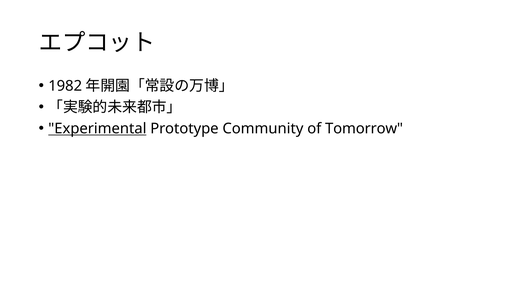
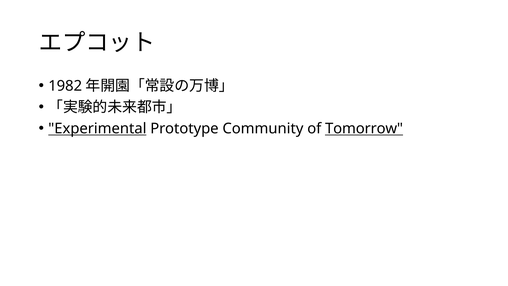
Tomorrow underline: none -> present (364, 128)
